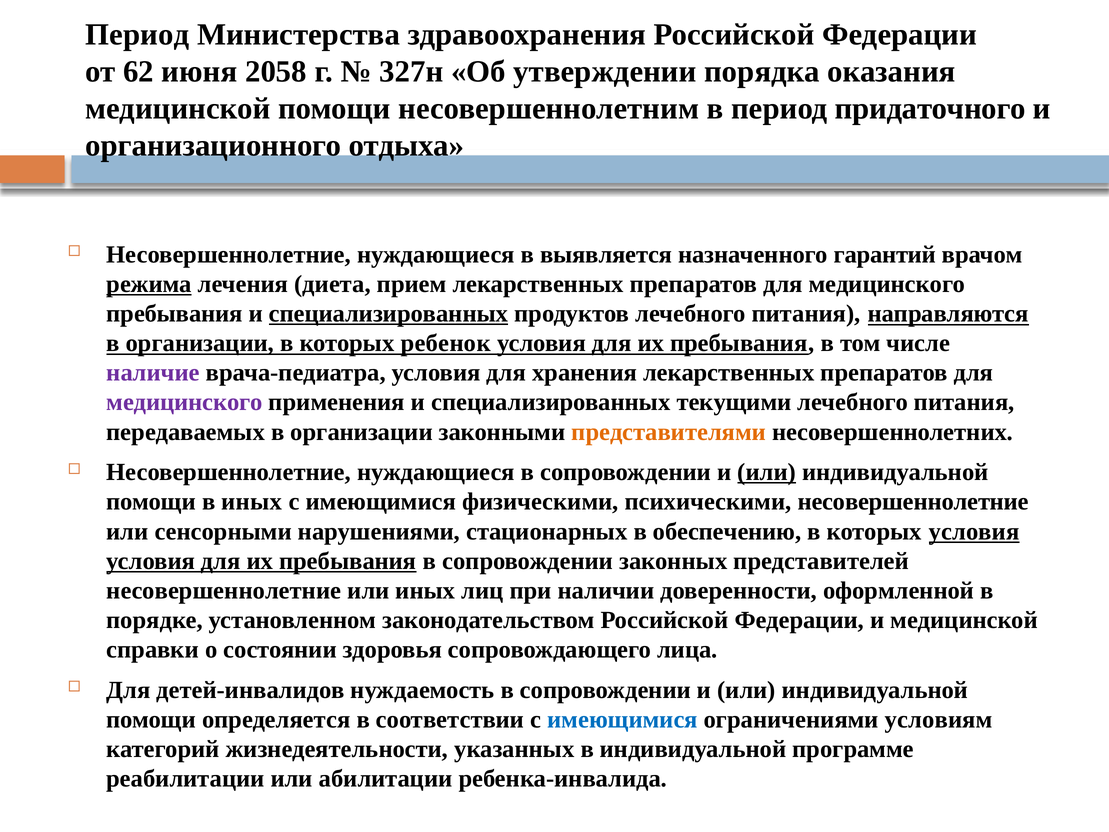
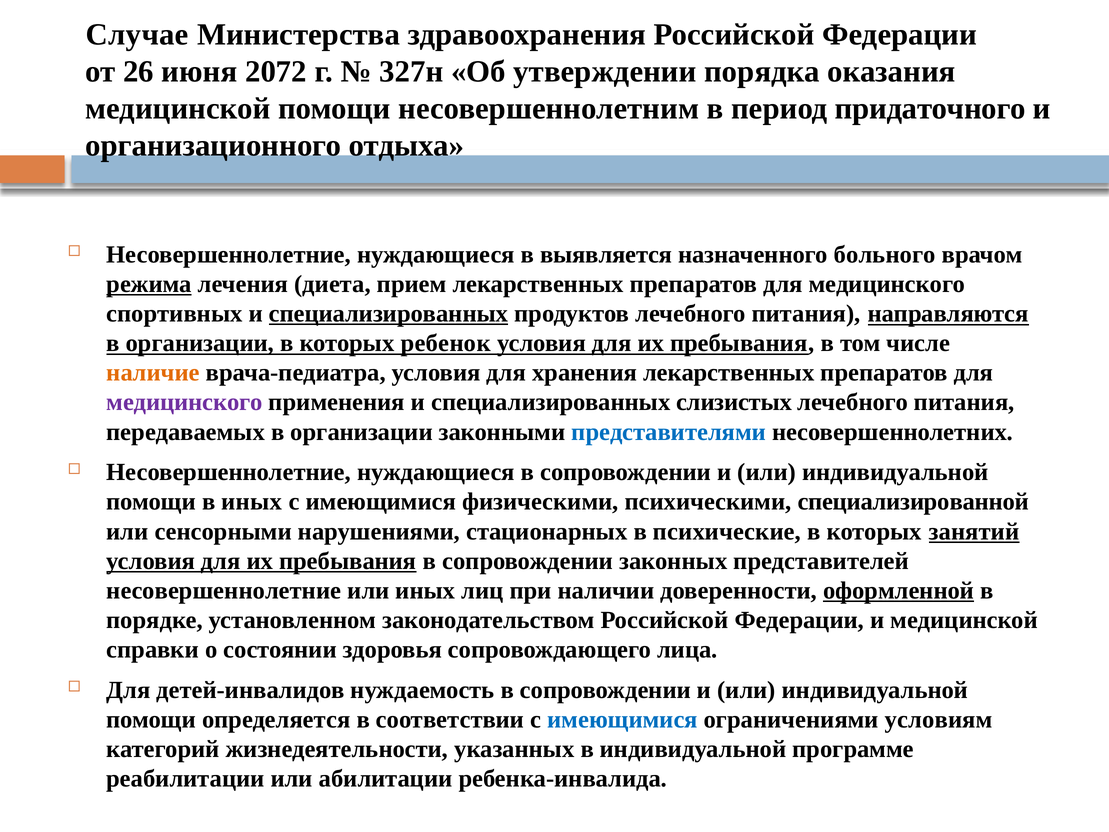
Период: Период -> Случае (137, 34)
62: 62 -> 26 (138, 71)
2058: 2058 -> 2072 (276, 71)
гарантий: гарантий -> больного (885, 254)
пребывания: пребывания -> спортивных (174, 314)
наличие colour: purple -> orange (153, 373)
текущими: текущими -> слизистых (734, 402)
представителями colour: orange -> blue (669, 432)
или underline: present -> none (767, 472)
психическими несовершеннолетние: несовершеннолетние -> специализированной (913, 502)
обеспечению: обеспечению -> психические (727, 531)
которых условия: условия -> занятий (974, 531)
оформленной underline: none -> present (899, 590)
